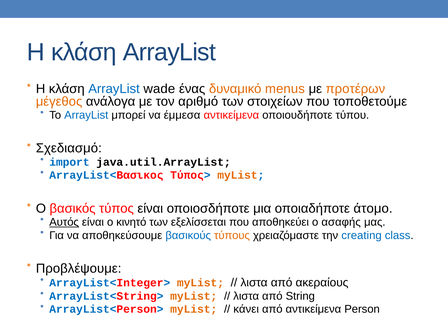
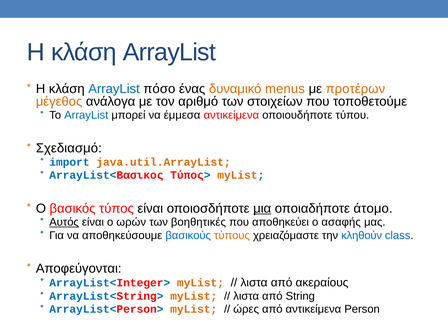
wade: wade -> πόσο (159, 89)
java.util.ArrayList colour: black -> orange (164, 162)
μια underline: none -> present (262, 208)
κινητό: κινητό -> ωρών (131, 222)
εξελίσσεται: εξελίσσεται -> βοηθητικές (198, 222)
creating: creating -> κληθούν (362, 235)
Προβλέψουμε: Προβλέψουμε -> Αποφεύγονται (79, 268)
κάνει: κάνει -> ώρες (246, 309)
